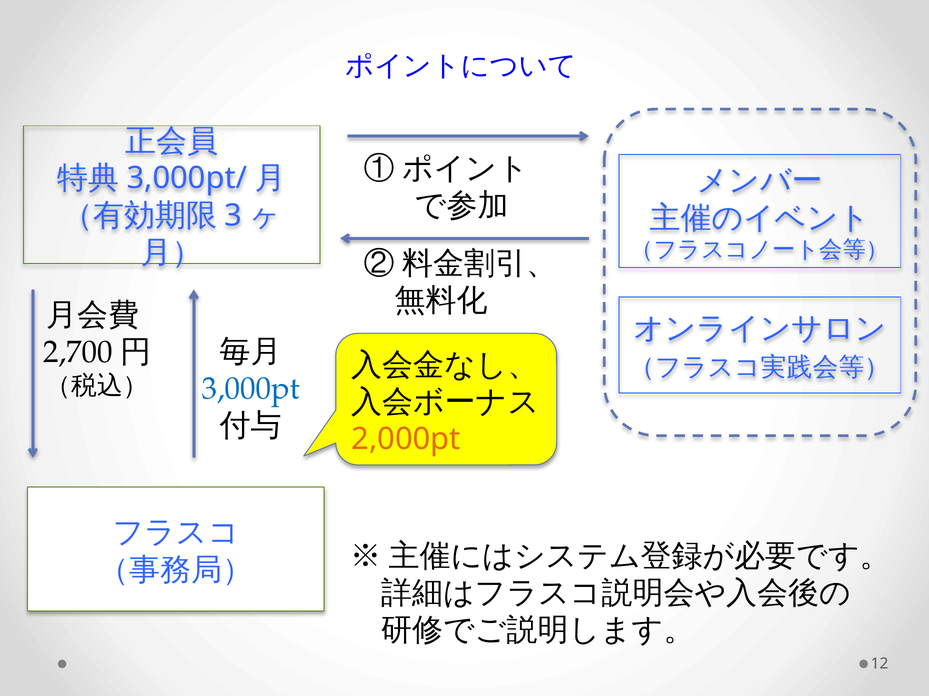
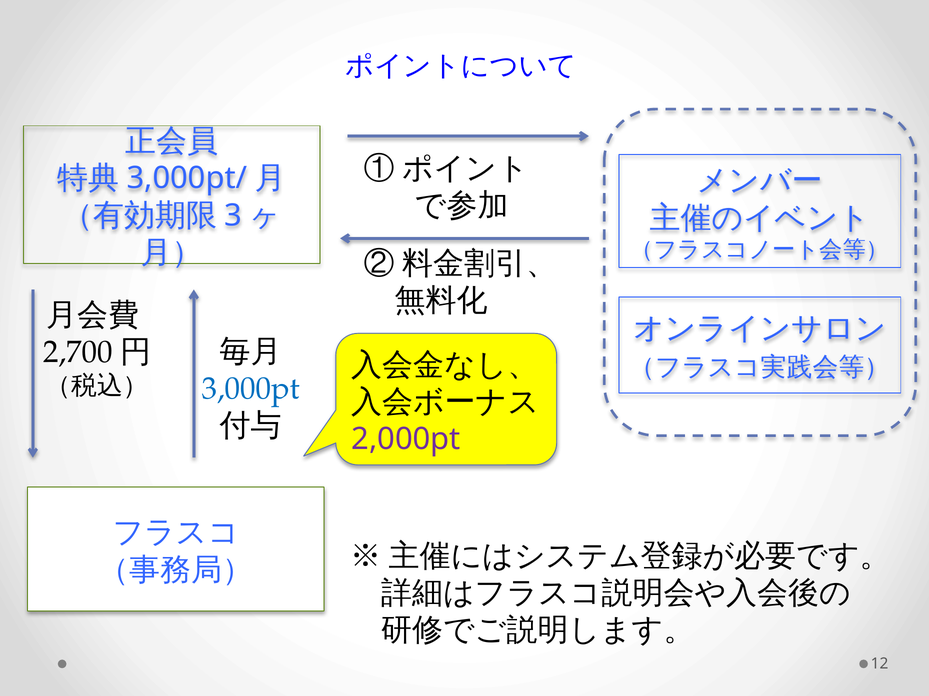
2,000pt colour: orange -> purple (406, 440)
